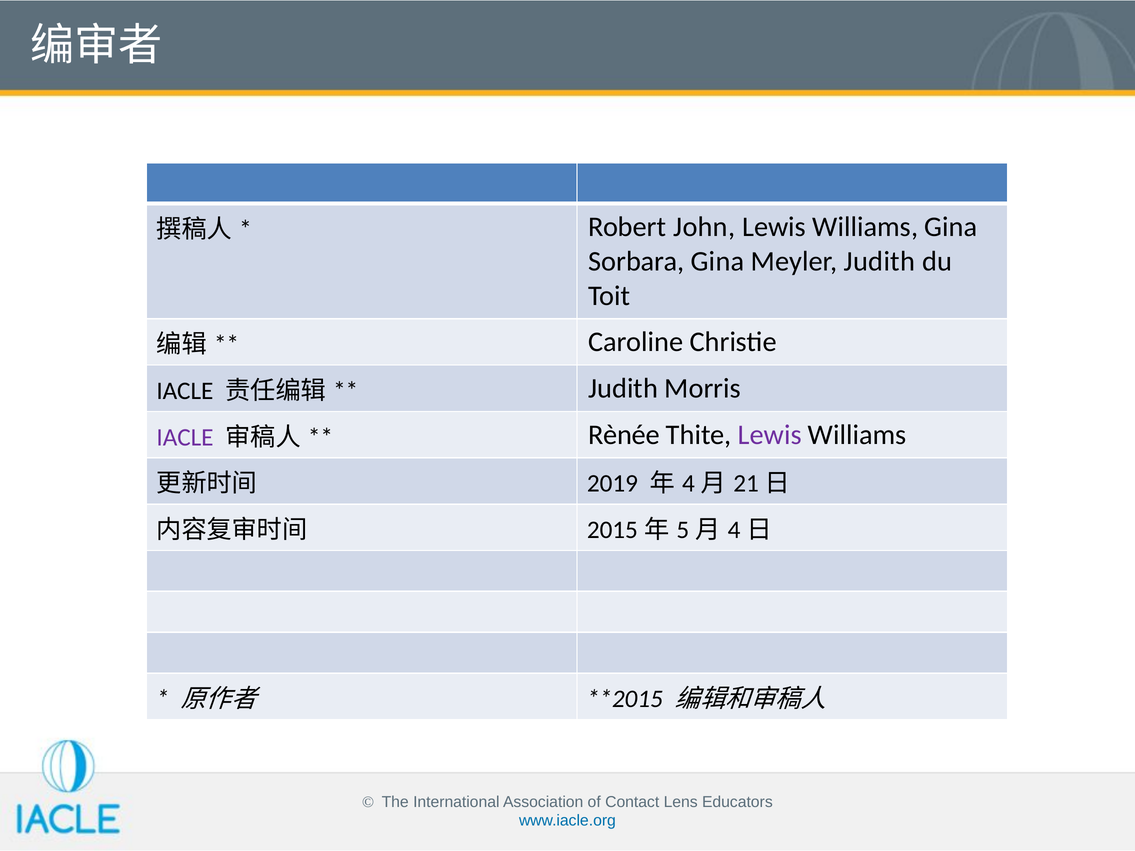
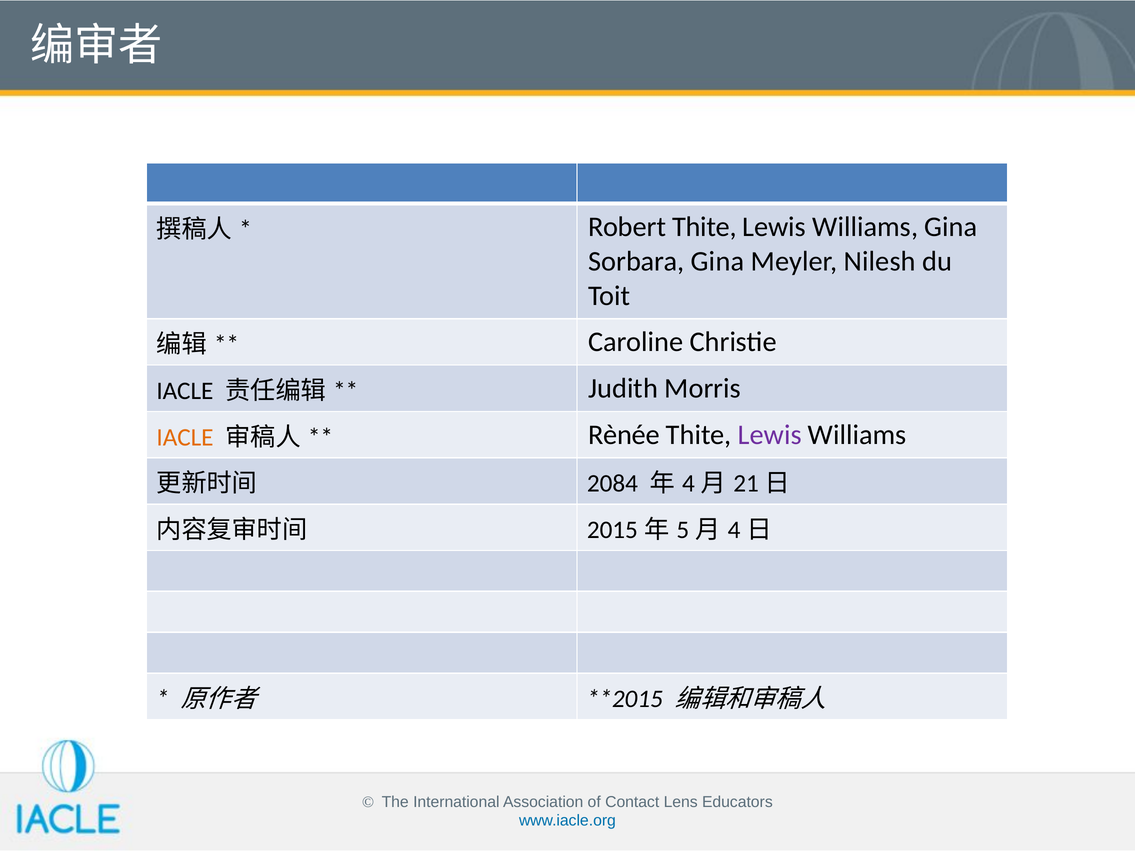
Robert John: John -> Thite (704, 227)
Meyler Judith: Judith -> Nilesh (880, 262)
IACLE colour: purple -> orange (185, 437)
2019: 2019 -> 2084 (612, 484)
